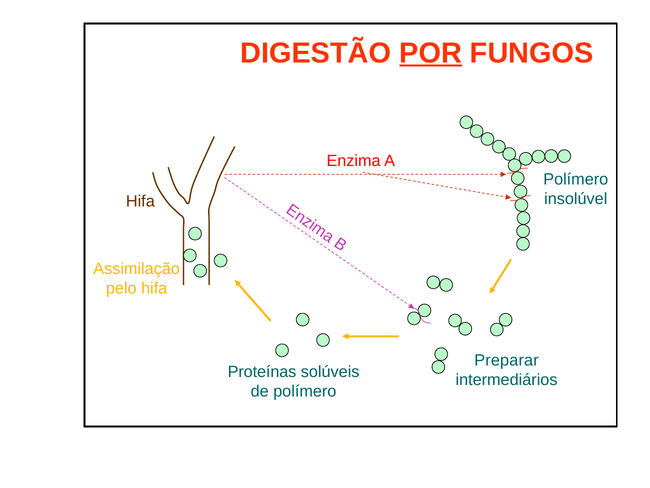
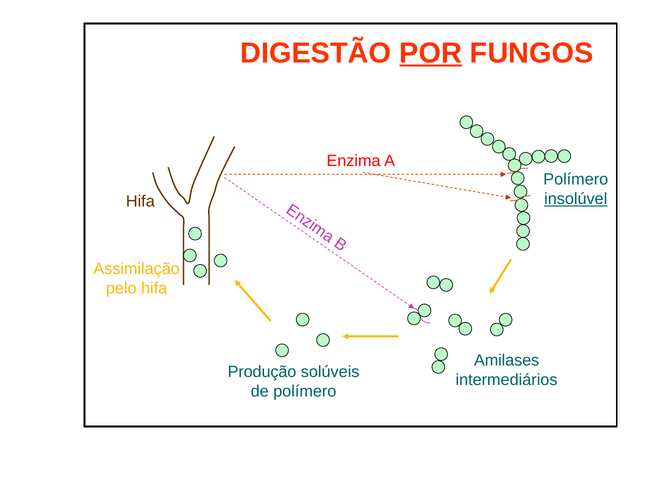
insolúvel underline: none -> present (576, 199)
Preparar: Preparar -> Amilases (507, 360)
Proteínas: Proteínas -> Produção (262, 371)
